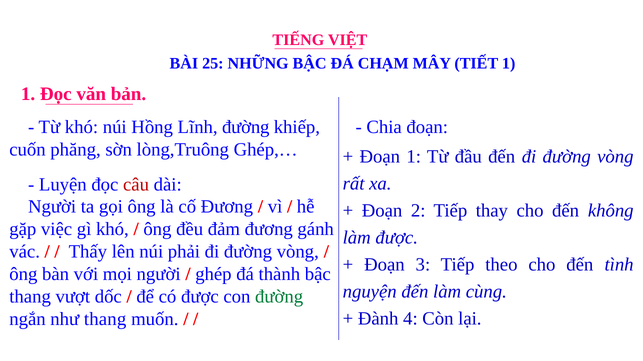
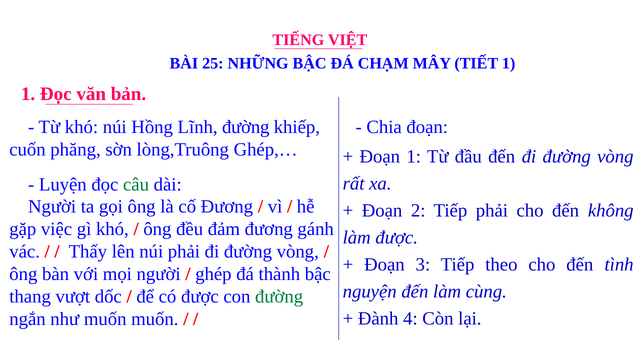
câu colour: red -> green (136, 185)
Tiếp thay: thay -> phải (492, 211)
như thang: thang -> muốn (105, 320)
